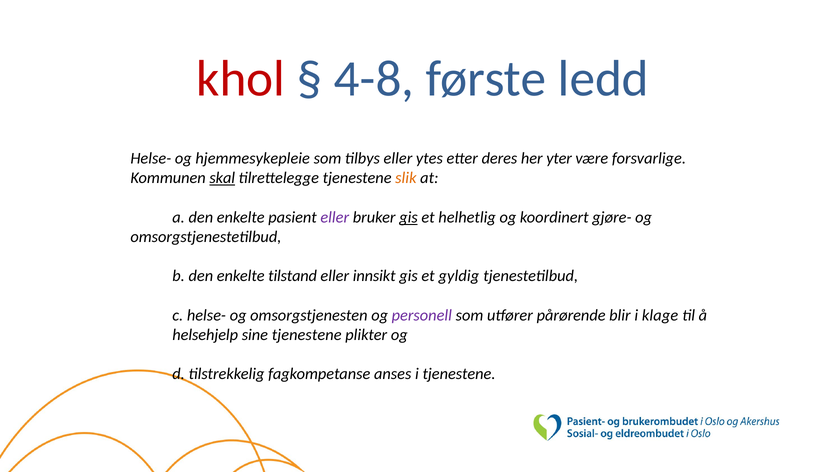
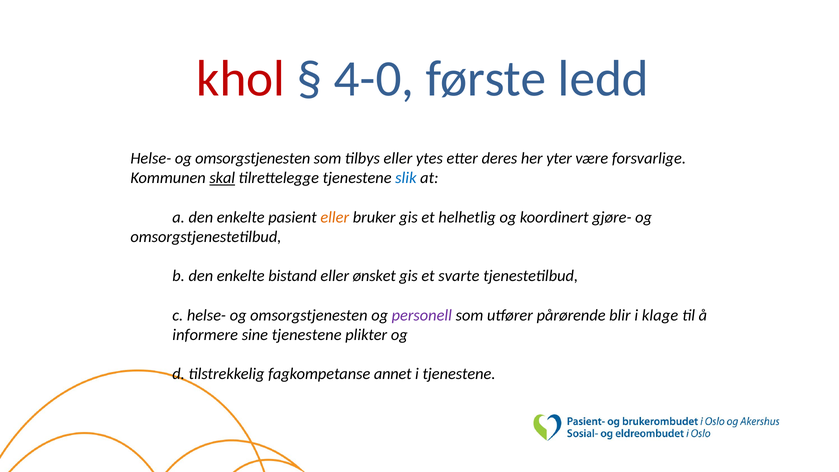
4-8: 4-8 -> 4-0 (374, 79)
hjemmesykepleie: hjemmesykepleie -> omsorgstjenesten (253, 158)
slik colour: orange -> blue (406, 178)
eller colour: purple -> orange (335, 217)
gis underline: present -> none (408, 217)
tilstand: tilstand -> bistand (293, 276)
innsikt: innsikt -> ønsket (374, 276)
gyldig: gyldig -> svarte (459, 276)
helsehjelp: helsehjelp -> informere (205, 335)
anses: anses -> annet (393, 374)
